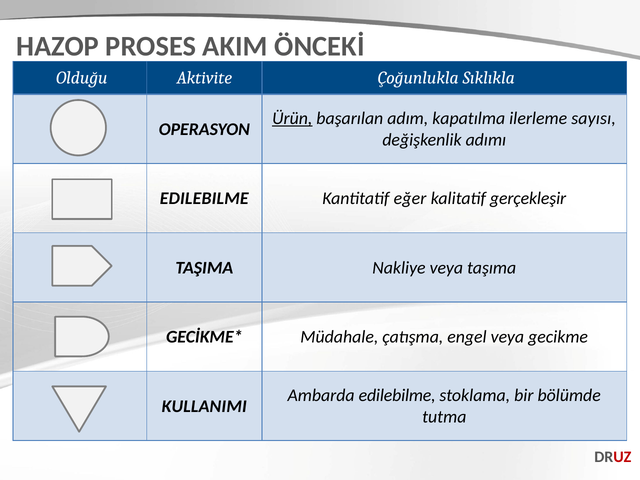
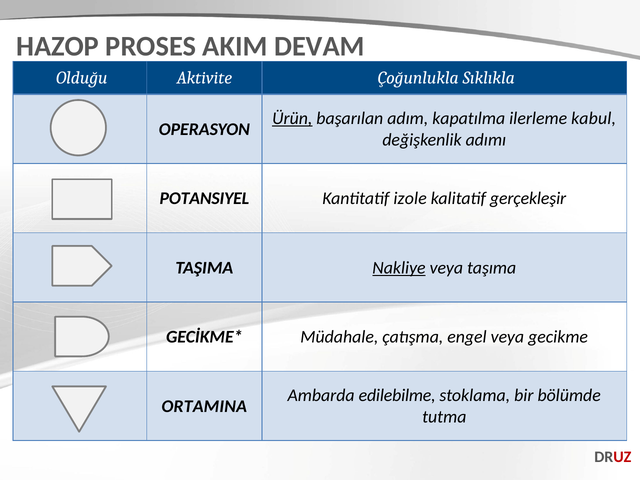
ÖNCEKİ: ÖNCEKİ -> DEVAM (319, 47)
sayısı: sayısı -> kabul (594, 118)
EDILEBILME: EDILEBILME -> POTANSIYEL (204, 198)
eğer: eğer -> izole (410, 198)
Nakliye underline: none -> present (399, 268)
KULLANIMI: KULLANIMI -> ORTAMINA (204, 406)
